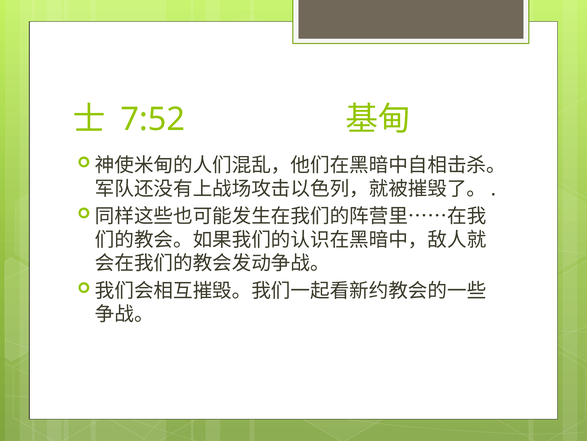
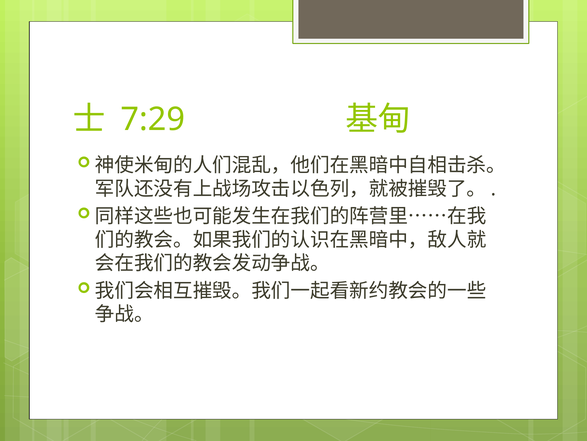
7:52: 7:52 -> 7:29 (153, 119)
